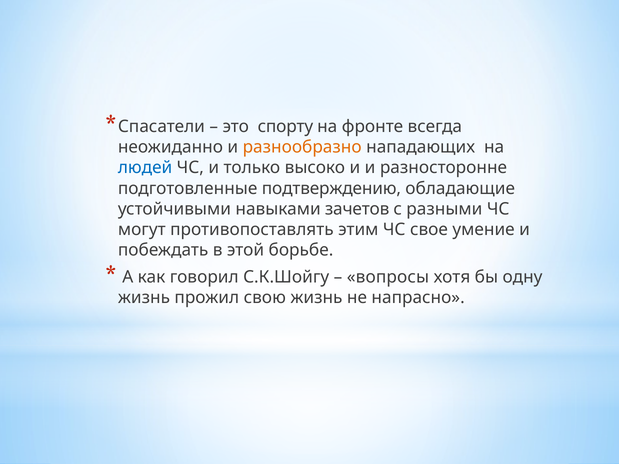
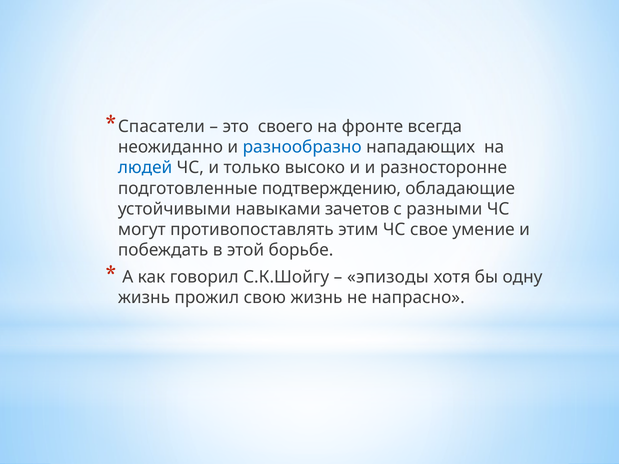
спорту: спорту -> своего (285, 126)
разнообразно colour: orange -> blue (302, 147)
вопросы: вопросы -> эпизоды (388, 277)
